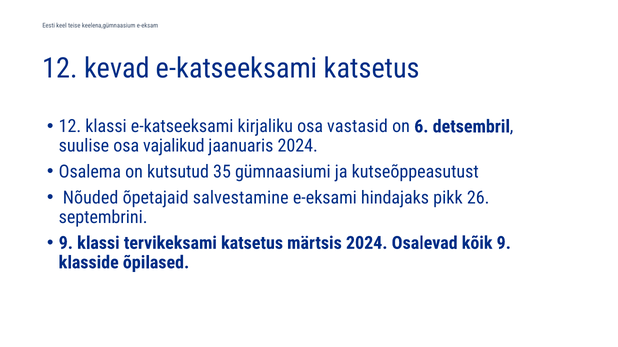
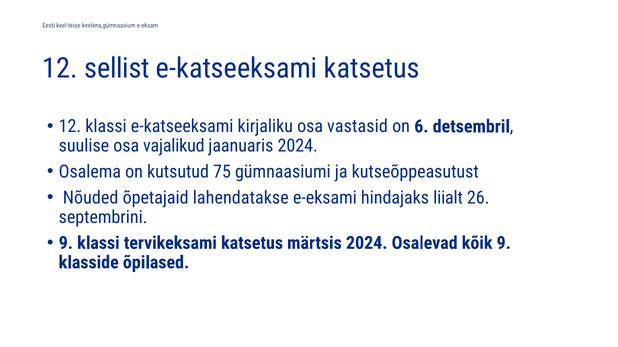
kevad: kevad -> sellist (117, 68)
35: 35 -> 75 (222, 172)
salvestamine: salvestamine -> lahendatakse (241, 198)
pikk: pikk -> liialt (448, 198)
